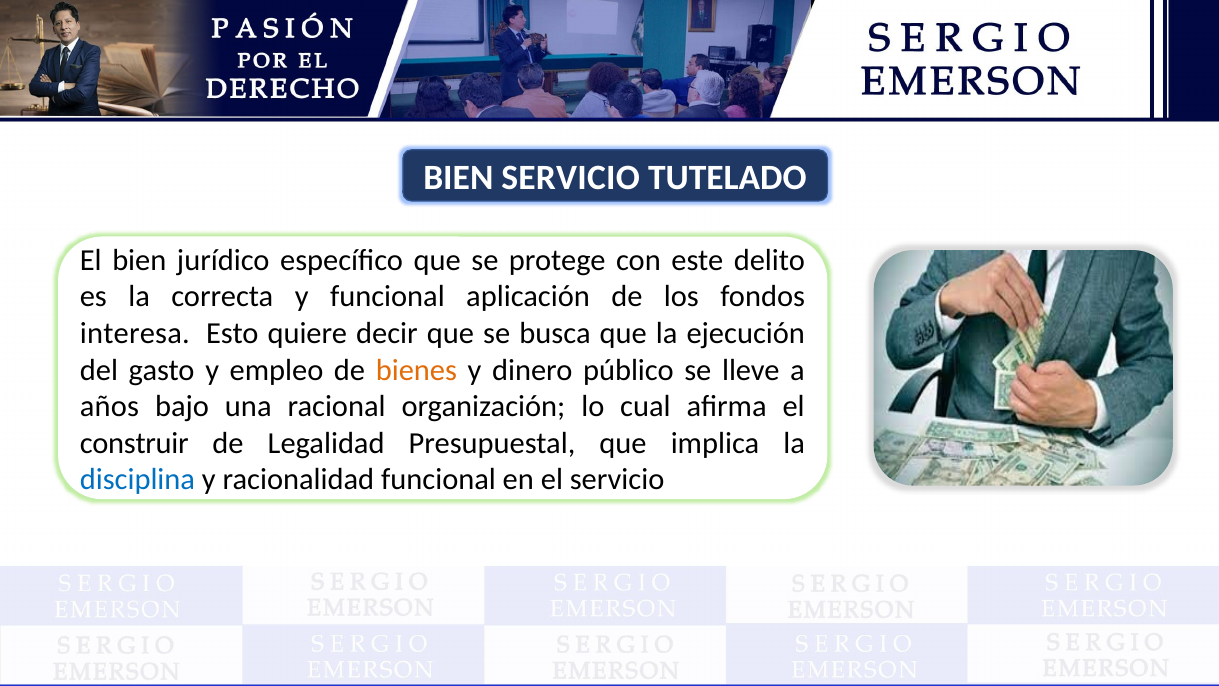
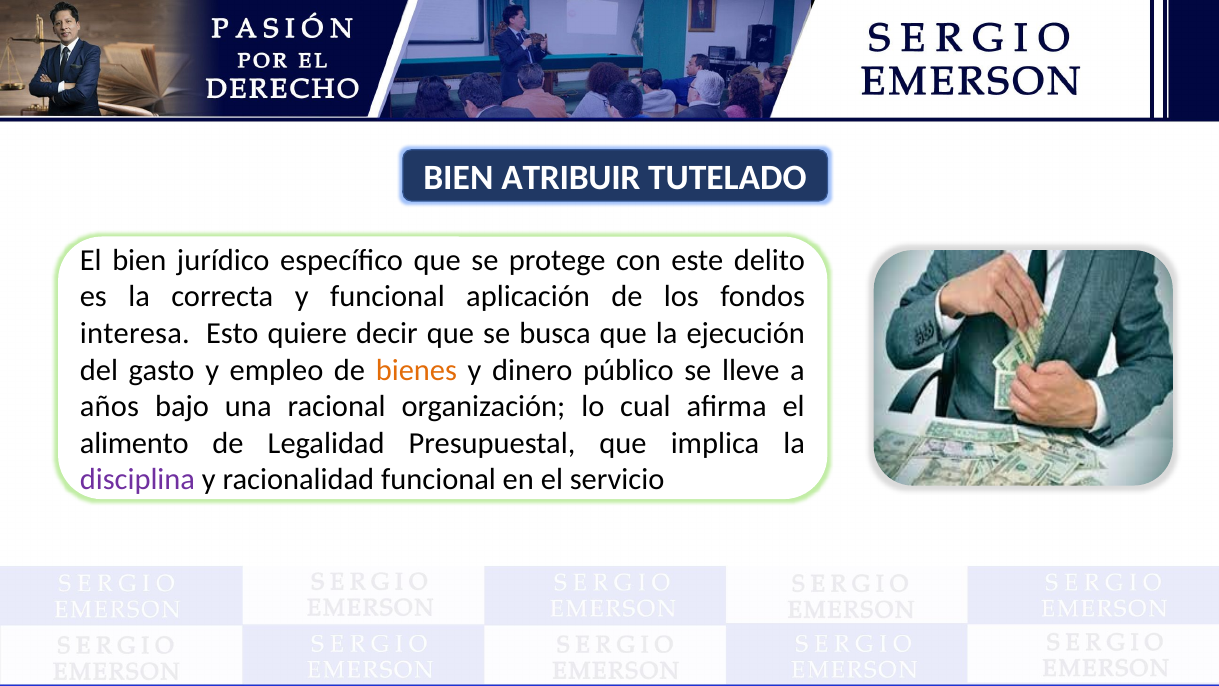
BIEN SERVICIO: SERVICIO -> ATRIBUIR (571, 178)
construir: construir -> alimento (134, 443)
disciplina colour: blue -> purple (137, 479)
